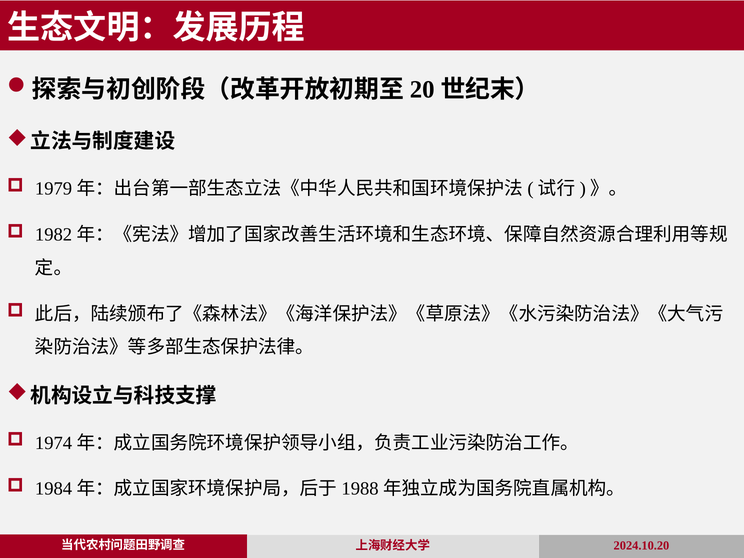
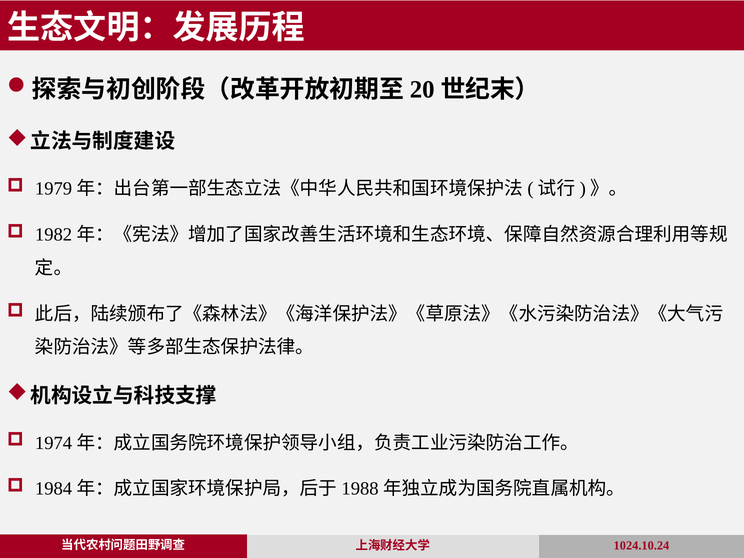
2024.10.20: 2024.10.20 -> 1024.10.24 (641, 545)
